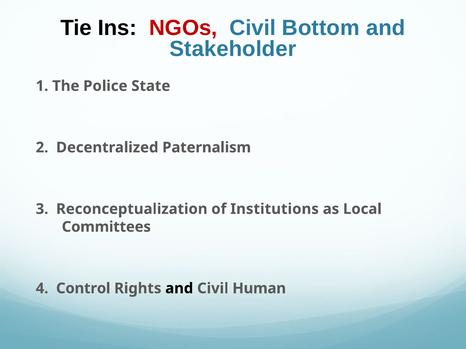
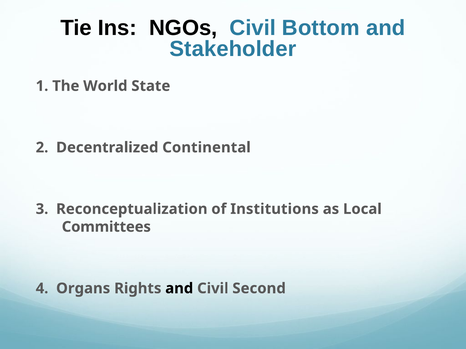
NGOs colour: red -> black (183, 28)
Police: Police -> World (105, 86)
Paternalism: Paternalism -> Continental (207, 148)
Control: Control -> Organs (83, 289)
Human: Human -> Second (259, 289)
